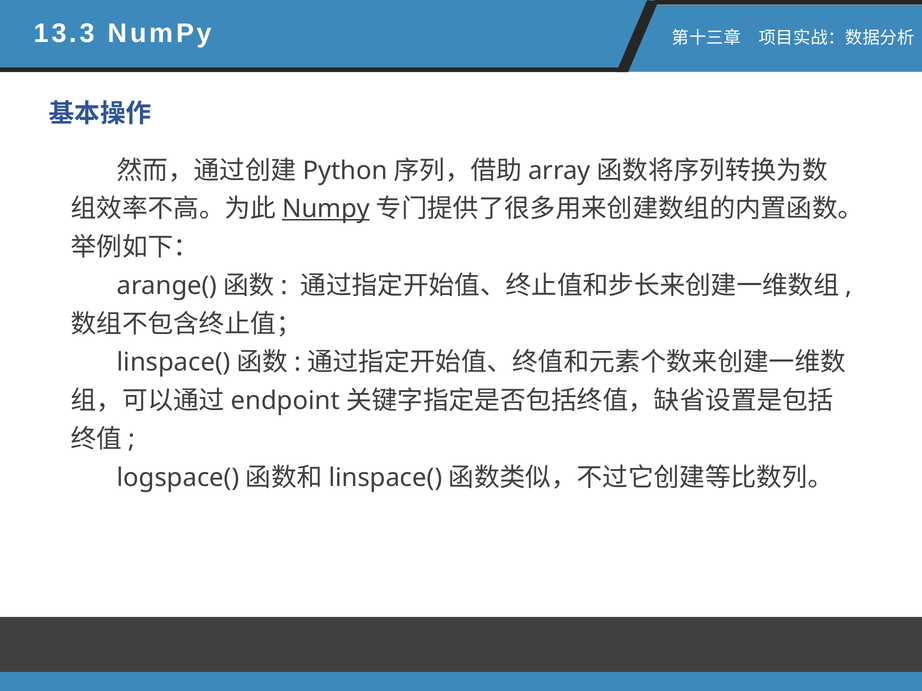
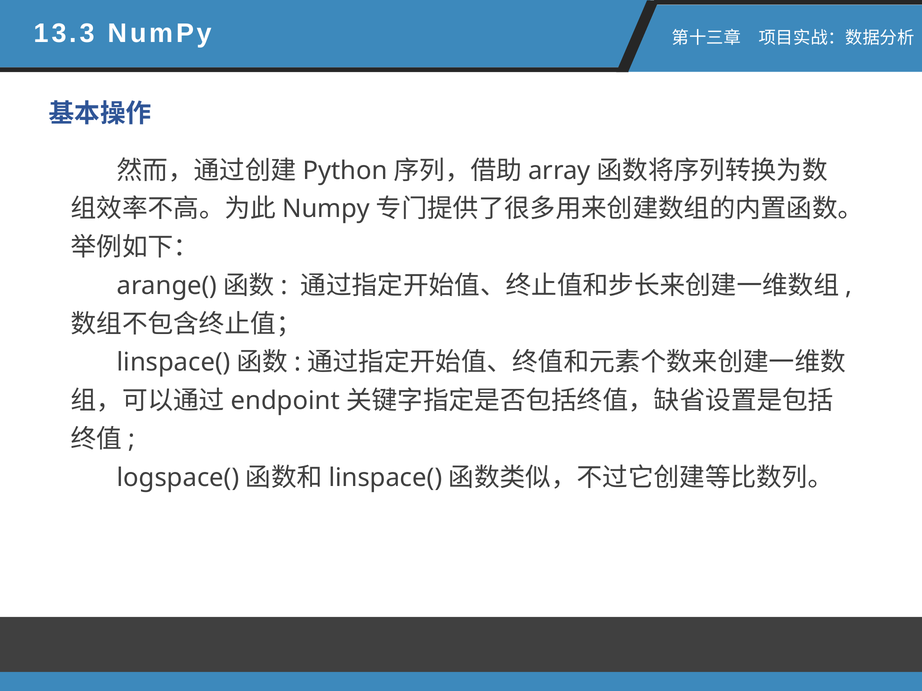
Numpy underline: present -> none (326, 209)
